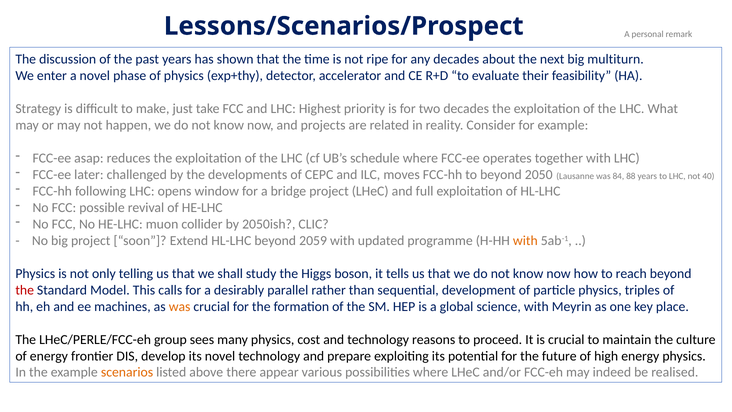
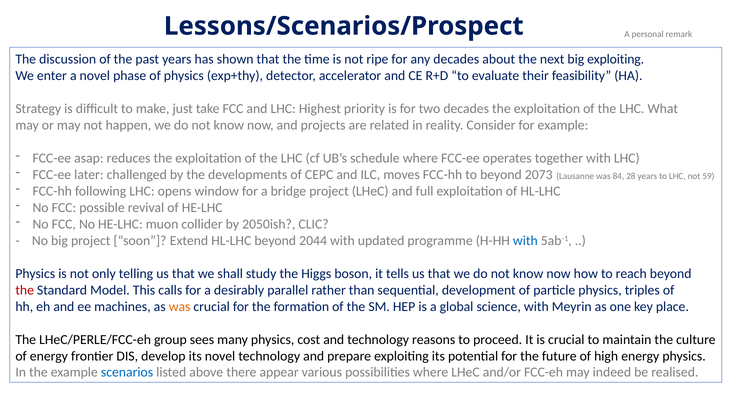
big multiturn: multiturn -> exploiting (616, 59)
2050: 2050 -> 2073 (539, 175)
88: 88 -> 28 (631, 176)
40: 40 -> 59 (708, 176)
2059: 2059 -> 2044 (313, 240)
with colour: orange -> blue (525, 240)
scenarios colour: orange -> blue (127, 372)
